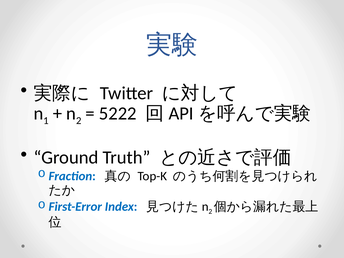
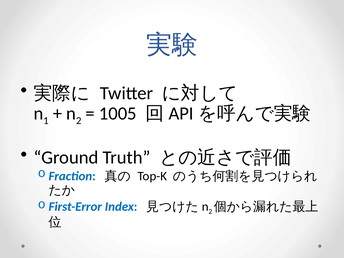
5222: 5222 -> 1005 (118, 113)
